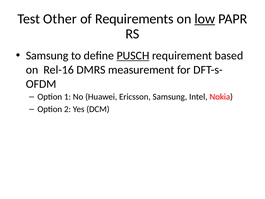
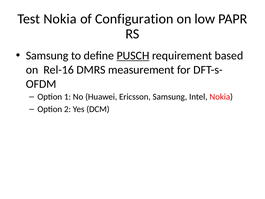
Test Other: Other -> Nokia (60, 19)
Requirements: Requirements -> Configuration (134, 19)
low underline: present -> none (205, 19)
